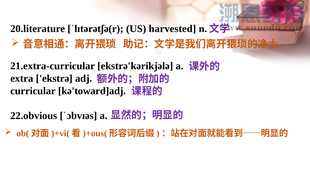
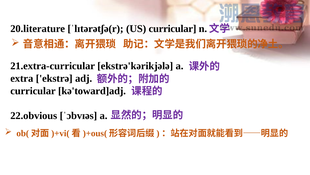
US harvested: harvested -> curricular (173, 29)
